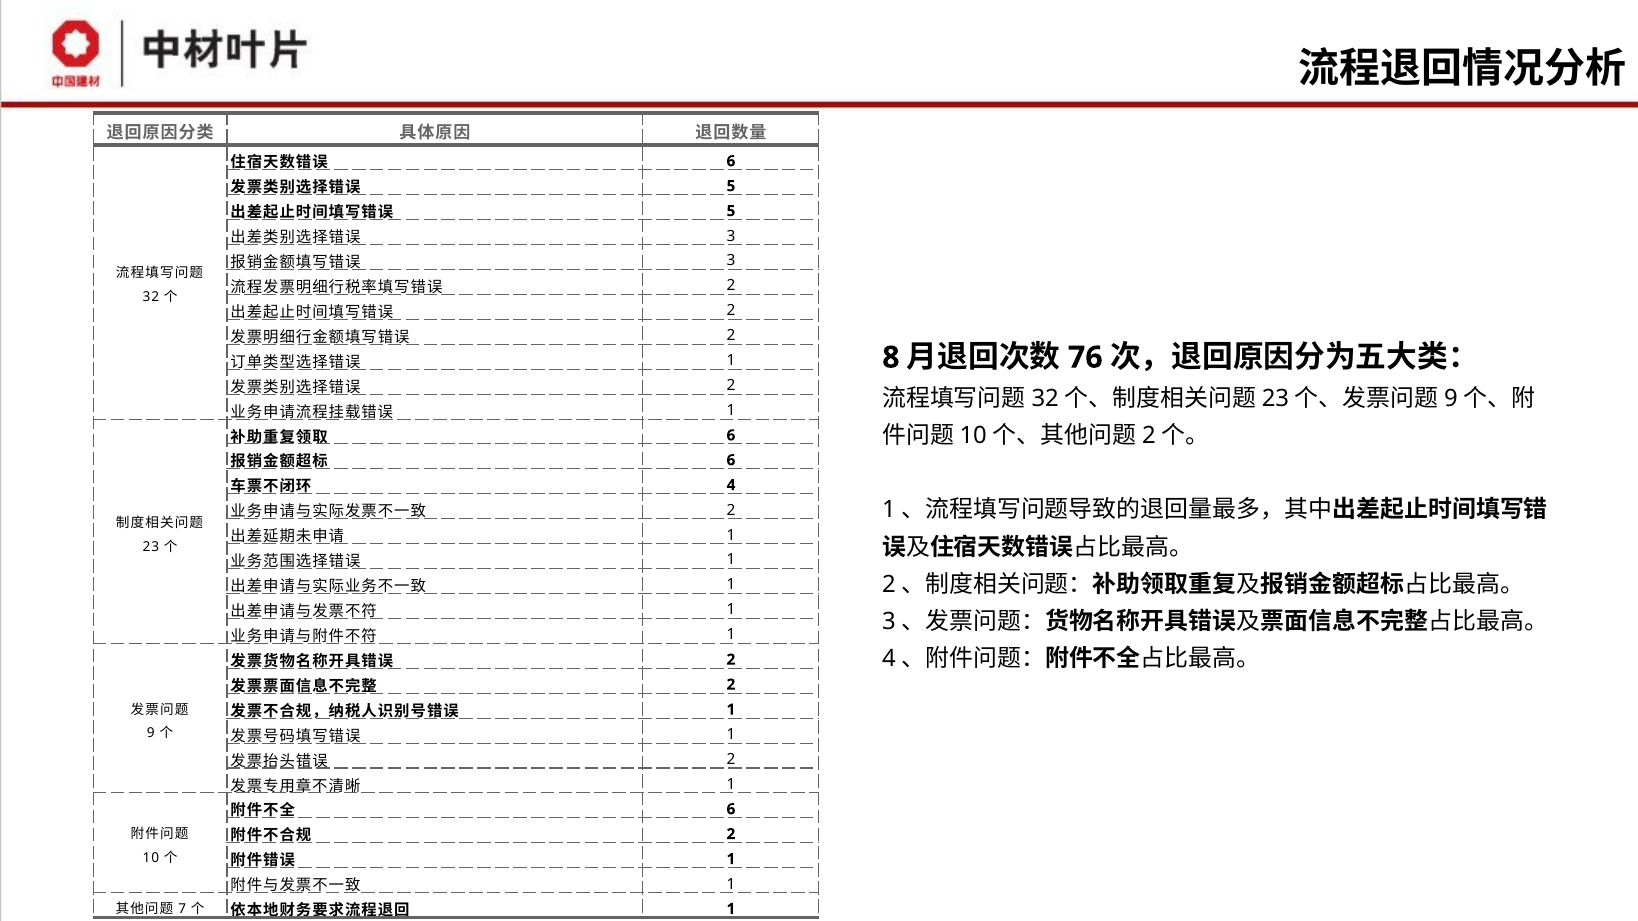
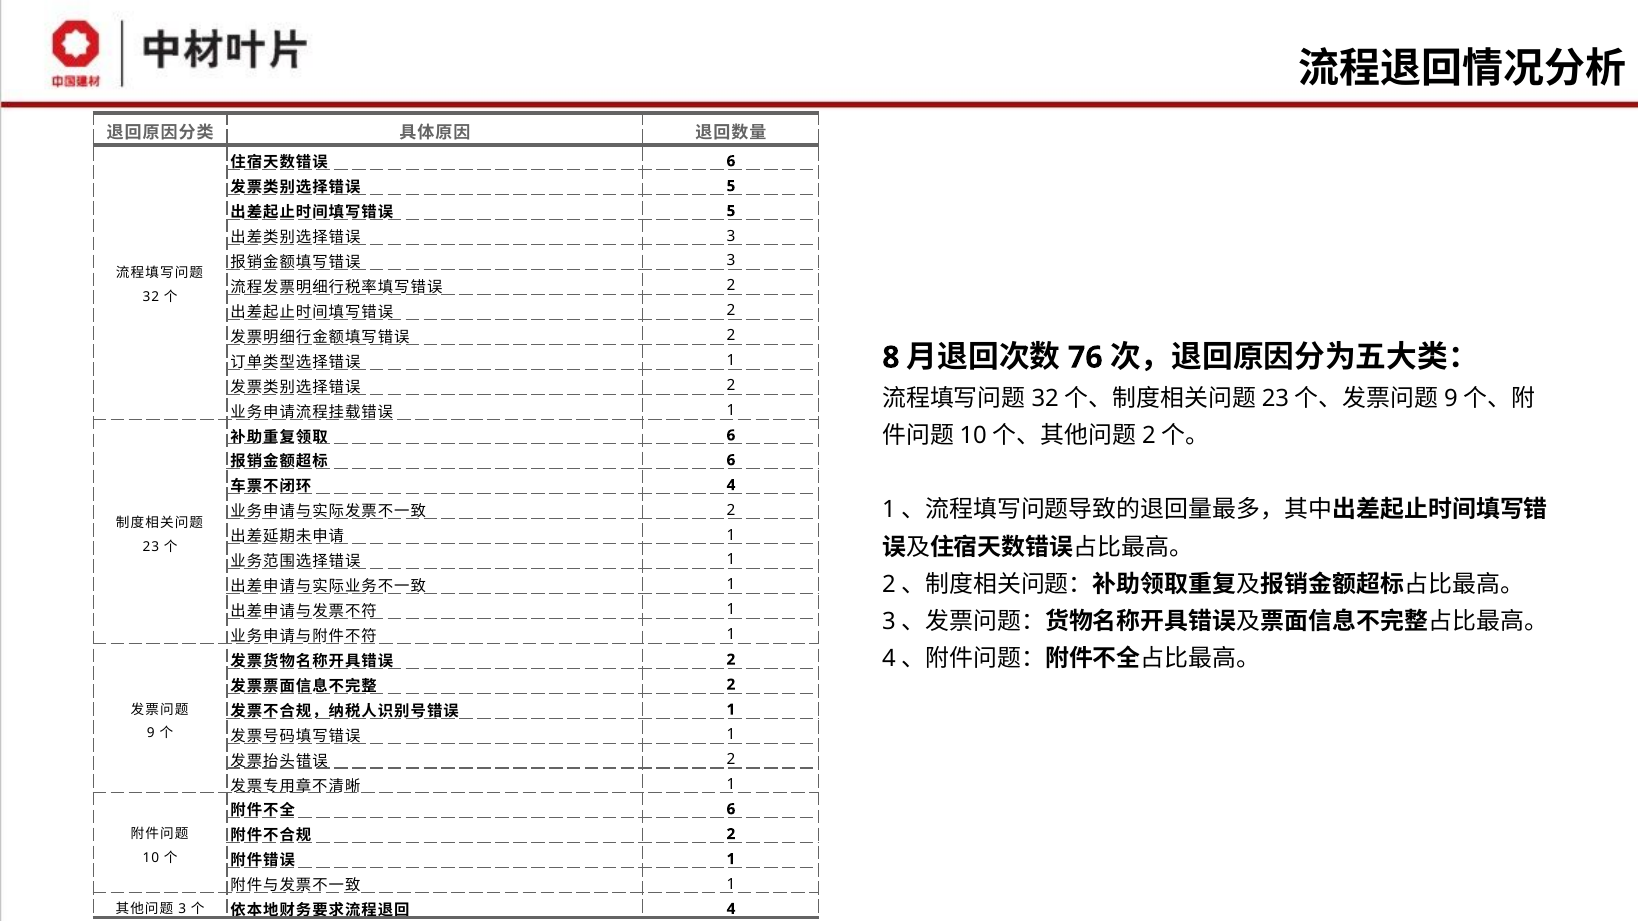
7: 7 -> 3 (182, 909)
1: 1 -> 4 (731, 909)
